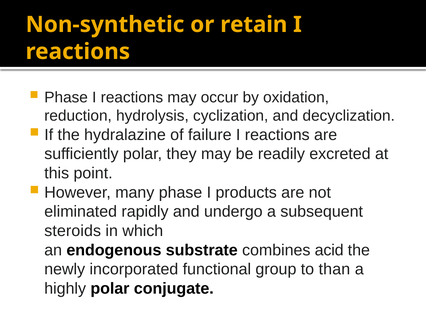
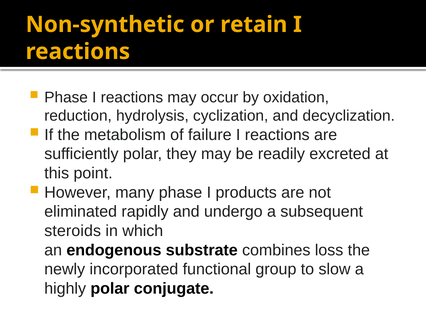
hydralazine: hydralazine -> metabolism (125, 135)
acid: acid -> loss (329, 250)
than: than -> slow (334, 269)
